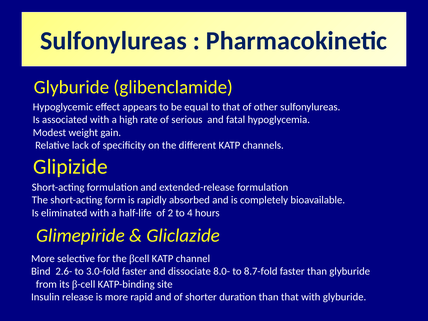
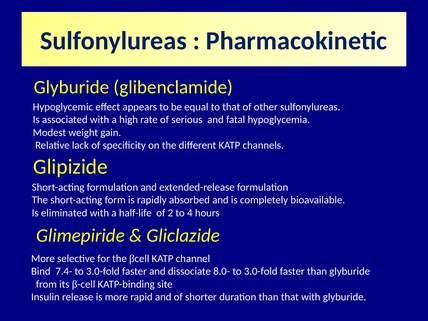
2.6-: 2.6- -> 7.4- (64, 271)
8.0- to 8.7-fold: 8.7-fold -> 3.0-fold (261, 271)
